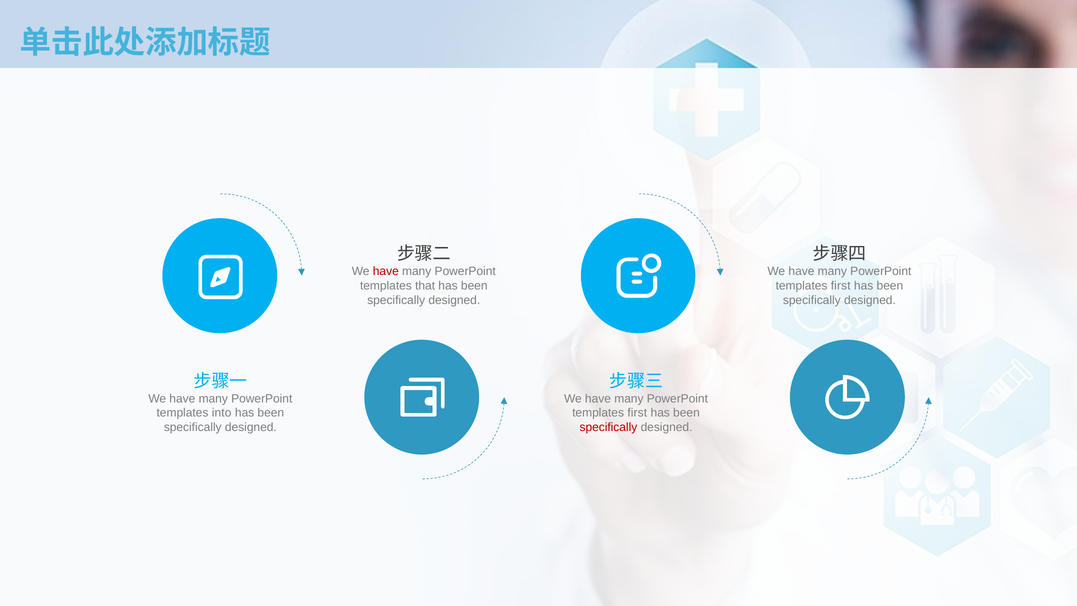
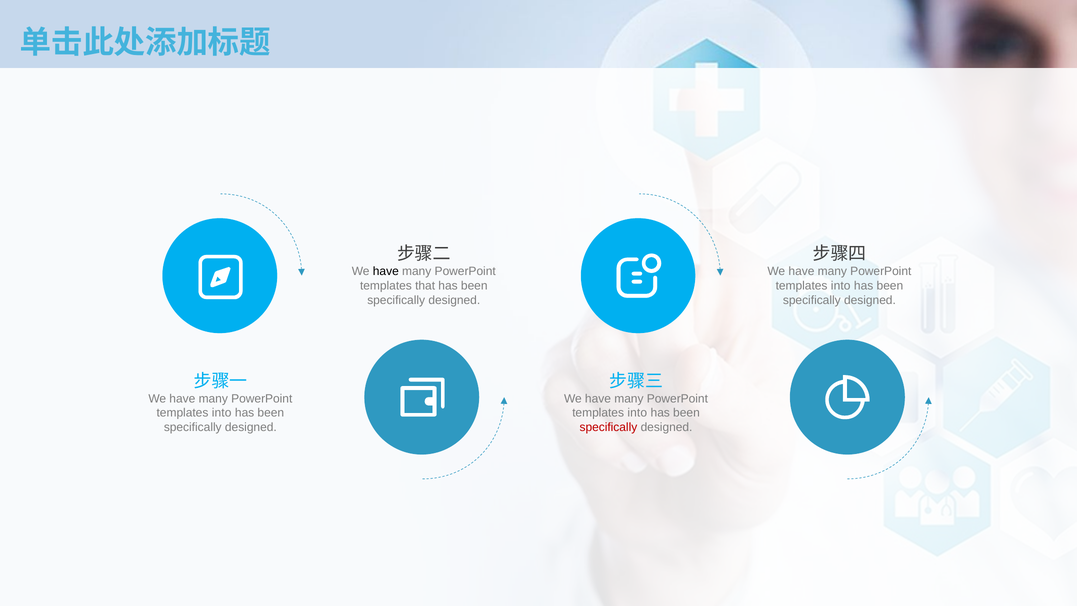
have colour: red -> black (386, 271)
first: first -> into (841, 286)
first: first -> into (637, 413)
